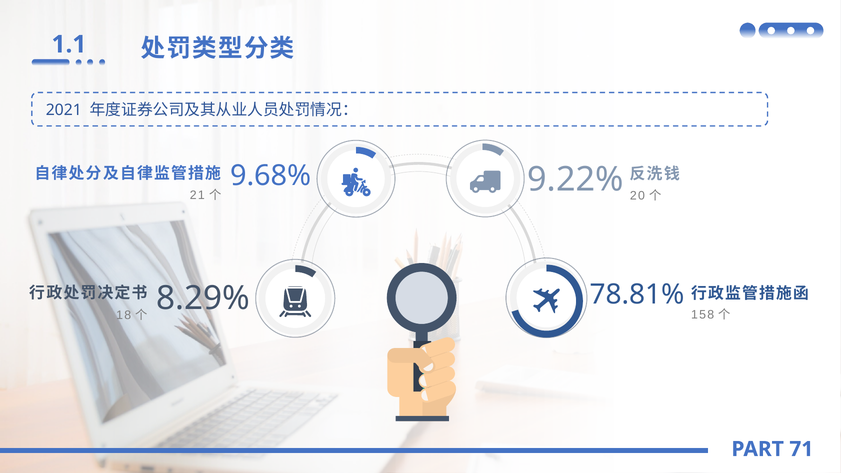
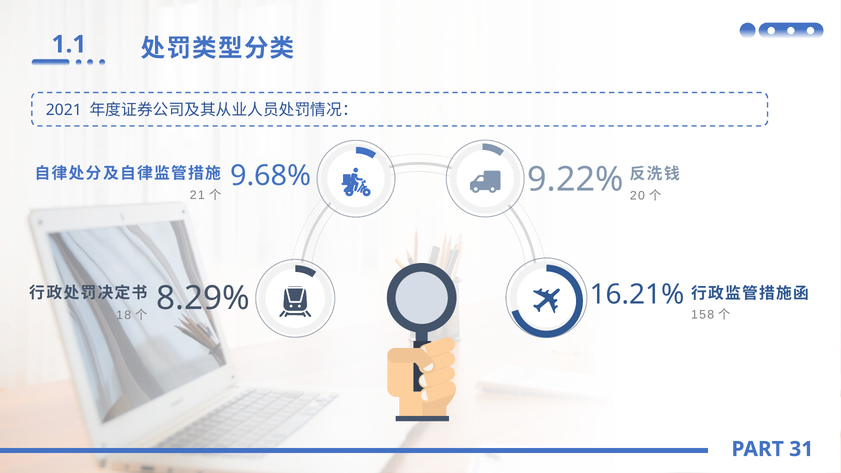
78.81%: 78.81% -> 16.21% (637, 295)
71: 71 -> 31 (801, 449)
